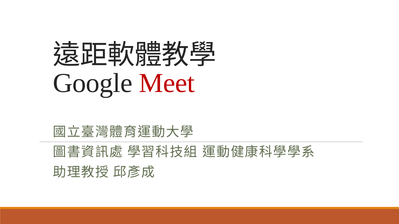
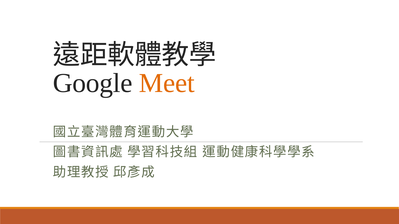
Meet colour: red -> orange (167, 83)
